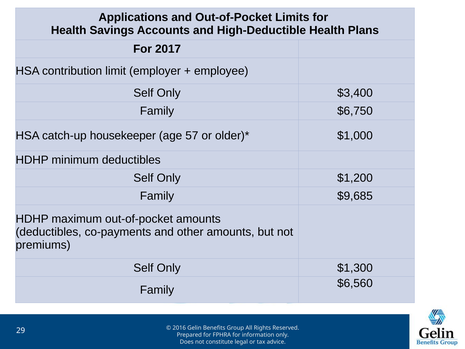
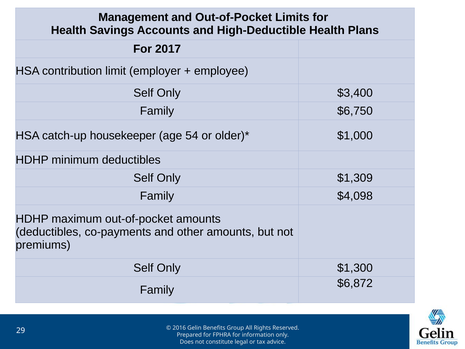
Applications: Applications -> Management (133, 17)
57: 57 -> 54 (192, 135)
$1,200: $1,200 -> $1,309 (355, 178)
$9,685: $9,685 -> $4,098 (355, 196)
$6,560: $6,560 -> $6,872 (355, 283)
